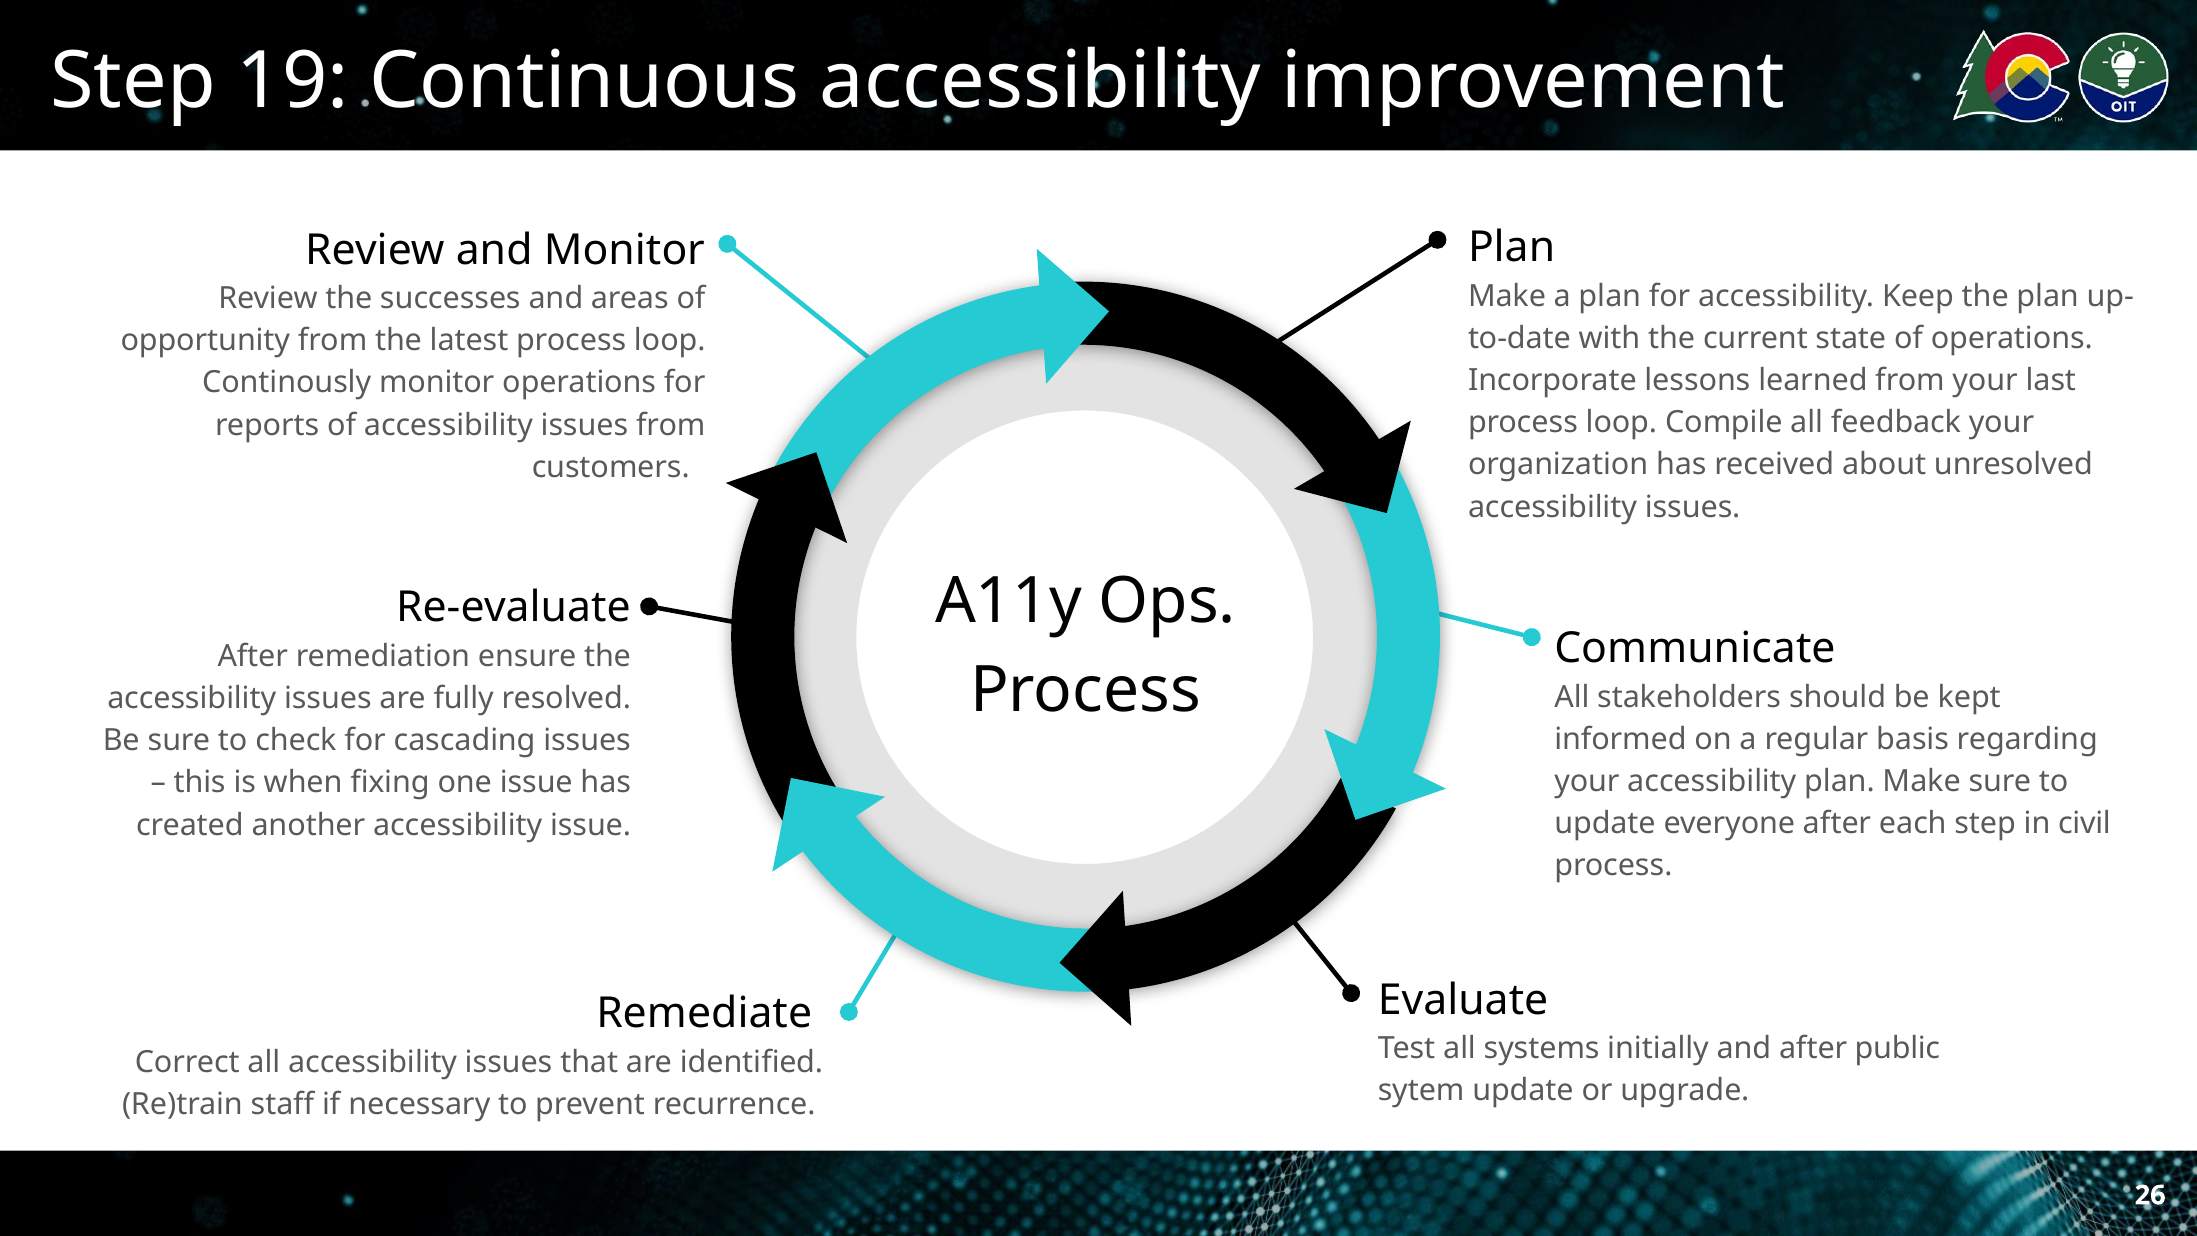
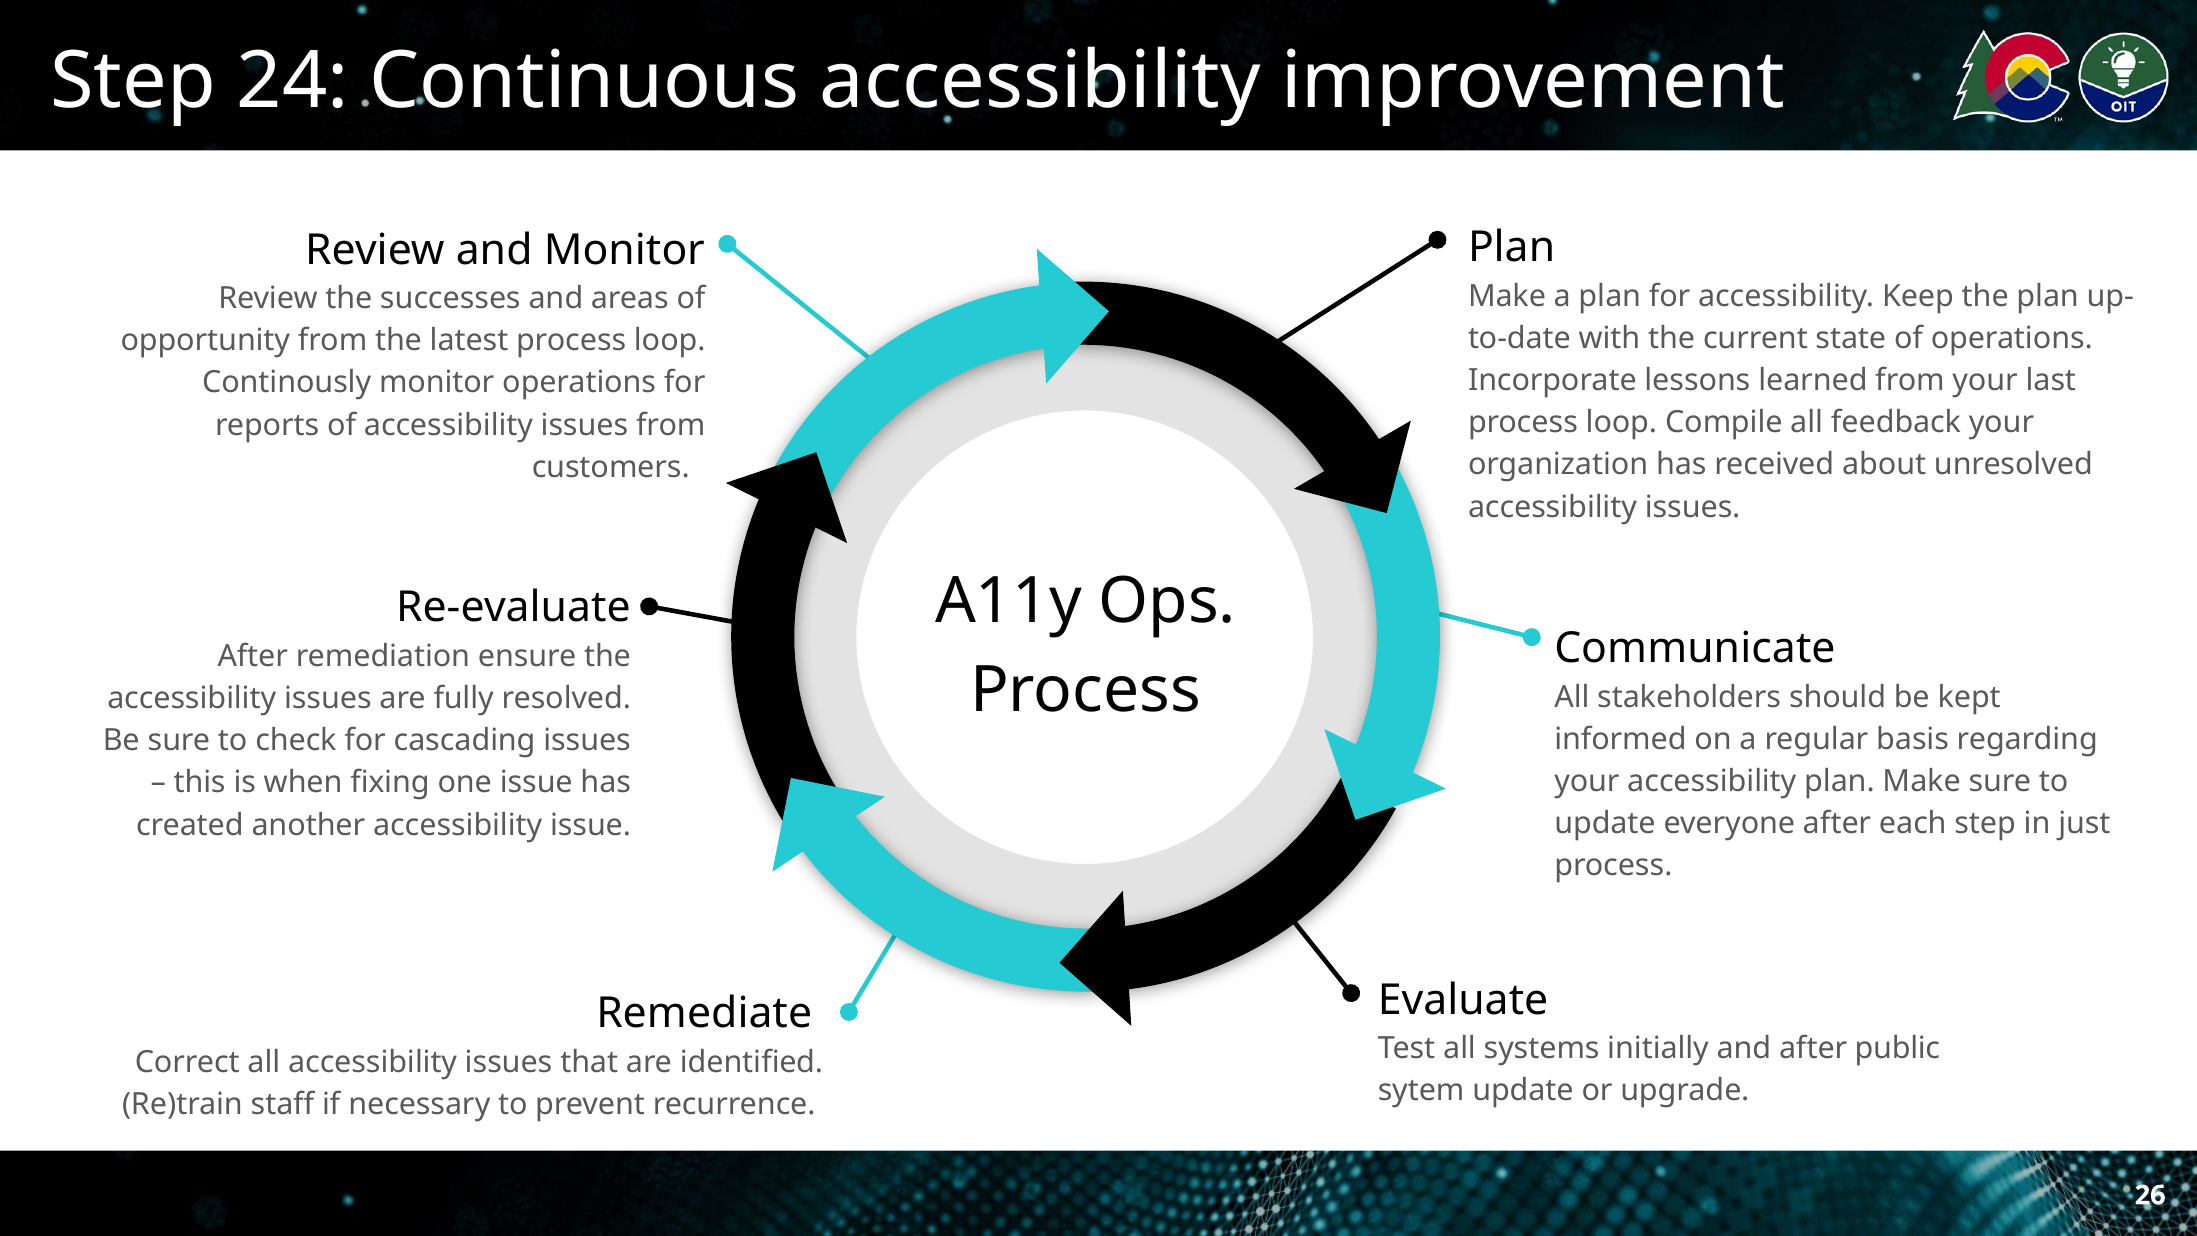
19: 19 -> 24 (293, 81)
civil: civil -> just (2084, 823)
